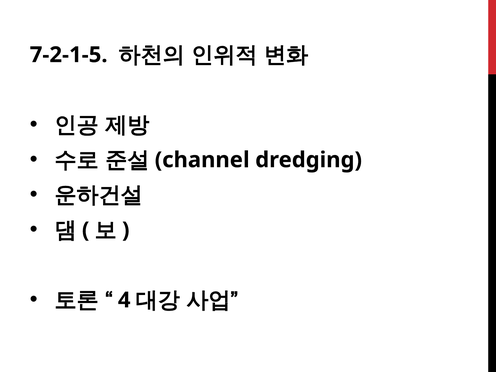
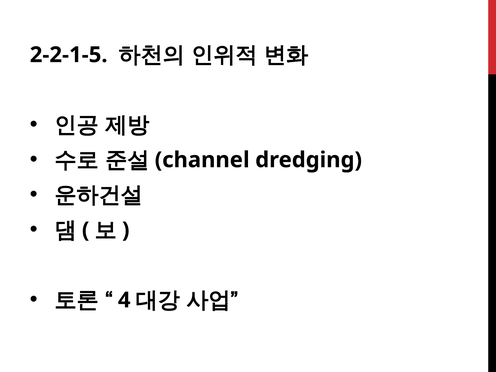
7-2-1-5: 7-2-1-5 -> 2-2-1-5 (69, 55)
